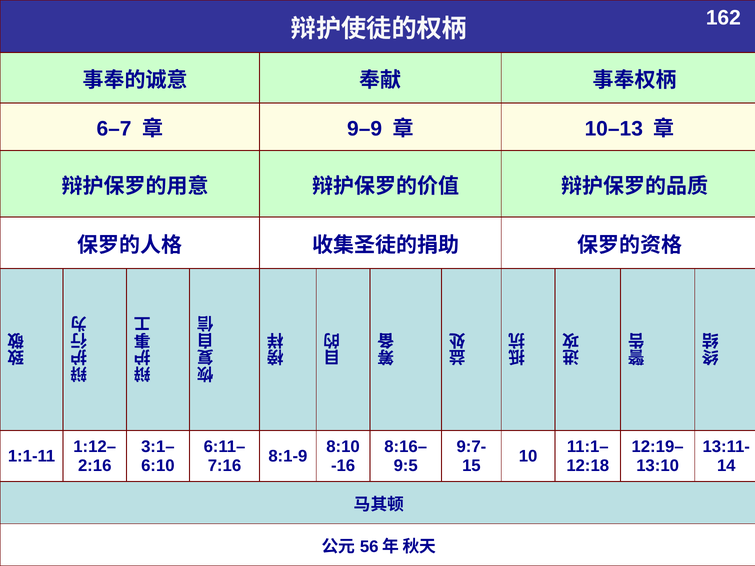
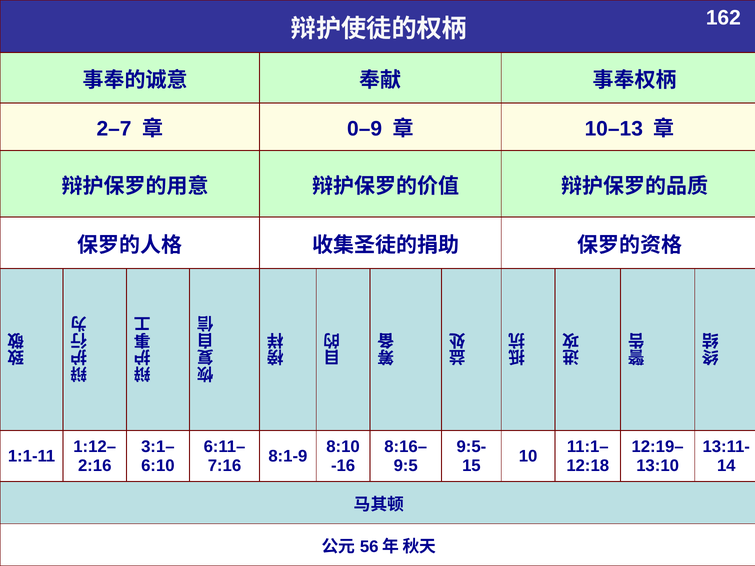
6–7: 6–7 -> 2–7 (114, 129)
9–9: 9–9 -> 0–9 (365, 129)
9:7-: 9:7- -> 9:5- (471, 447)
